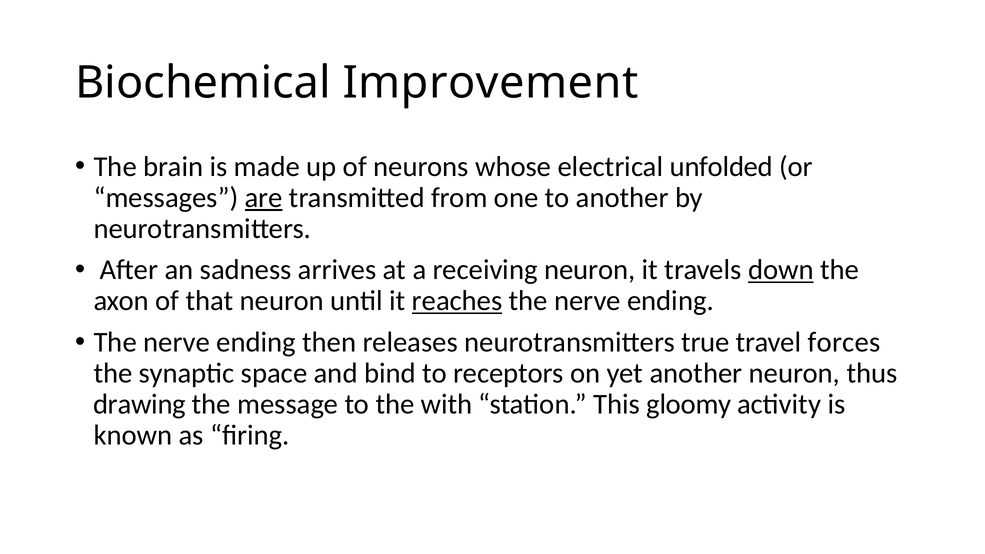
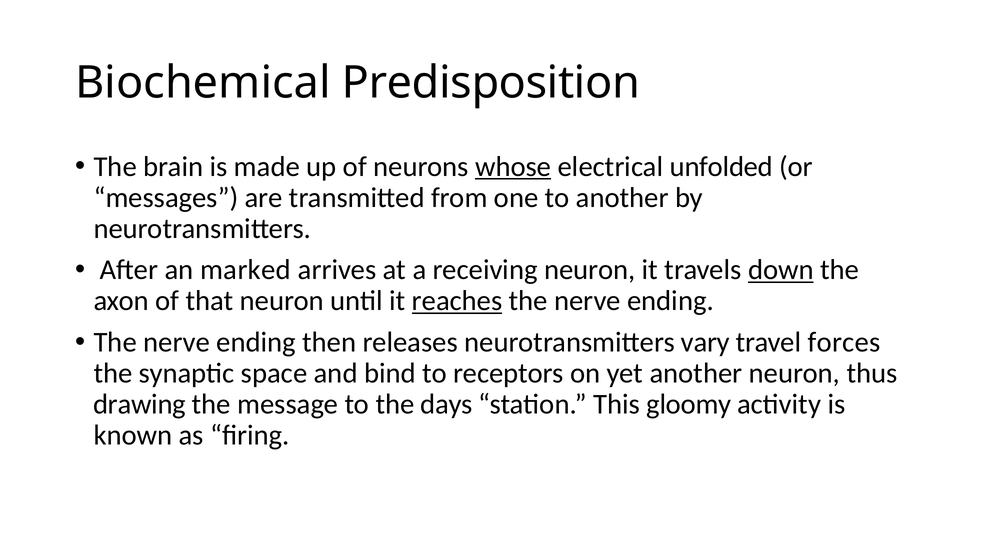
Improvement: Improvement -> Predisposition (491, 83)
whose underline: none -> present (513, 167)
are underline: present -> none (264, 198)
sadness: sadness -> marked (246, 270)
true: true -> vary (705, 342)
with: with -> days (447, 404)
